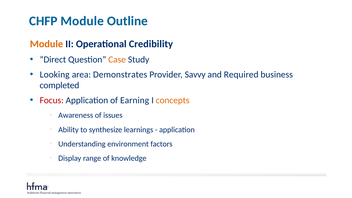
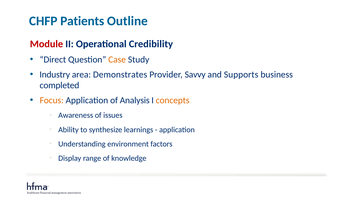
CHFP Module: Module -> Patients (82, 21)
Module colour: orange -> red (46, 44)
Looking: Looking -> Industry (55, 75)
Required: Required -> Supports (241, 75)
Focus colour: red -> orange (52, 100)
Earning: Earning -> Analysis (135, 100)
